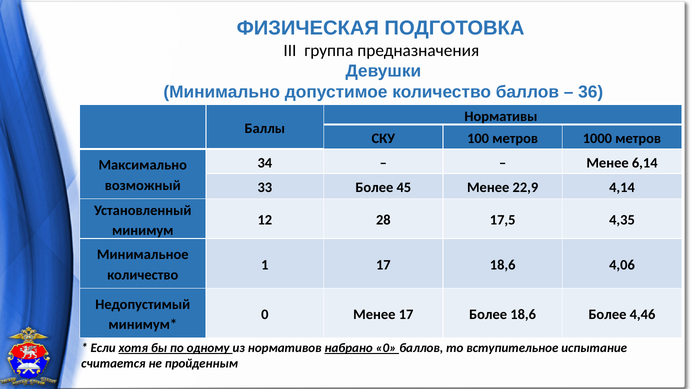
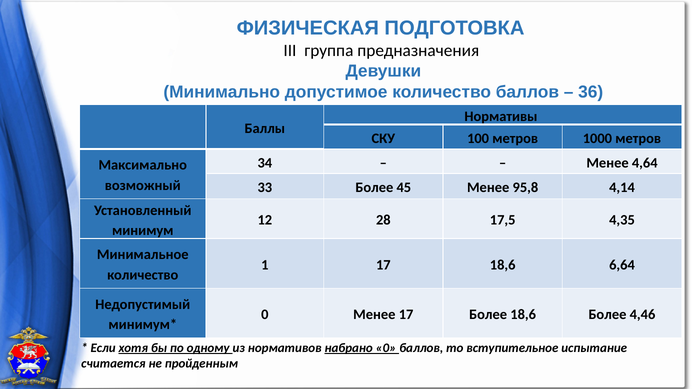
6,14: 6,14 -> 4,64 (645, 163)
22,9: 22,9 -> 95,8 (525, 188)
4,06: 4,06 -> 6,64 (622, 265)
